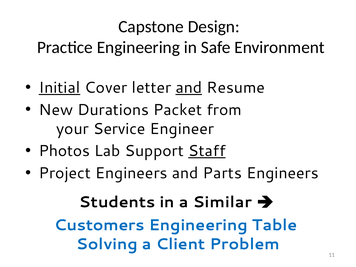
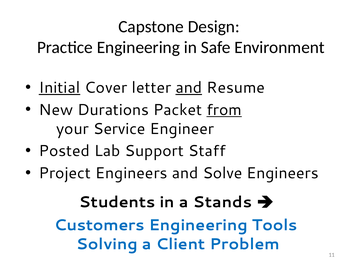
from underline: none -> present (224, 110)
Photos: Photos -> Posted (64, 151)
Staff underline: present -> none (207, 151)
Parts: Parts -> Solve (222, 173)
Similar: Similar -> Stands (222, 202)
Table: Table -> Tools (275, 225)
